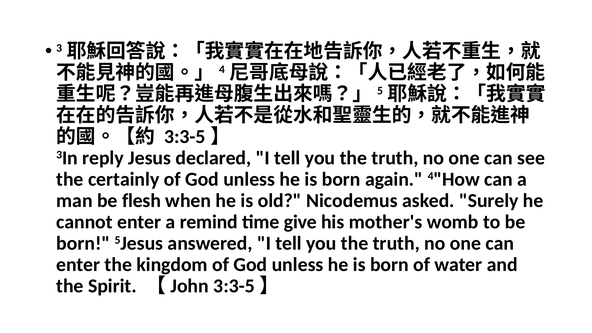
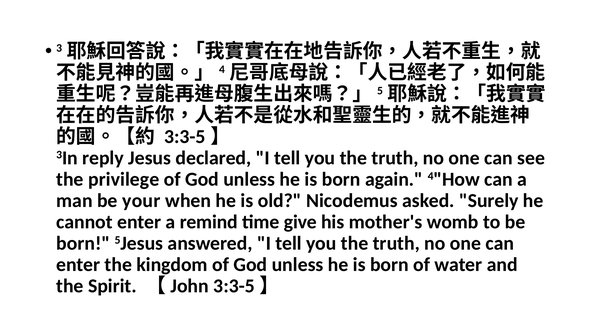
certainly: certainly -> privilege (124, 179)
flesh: flesh -> your (141, 201)
